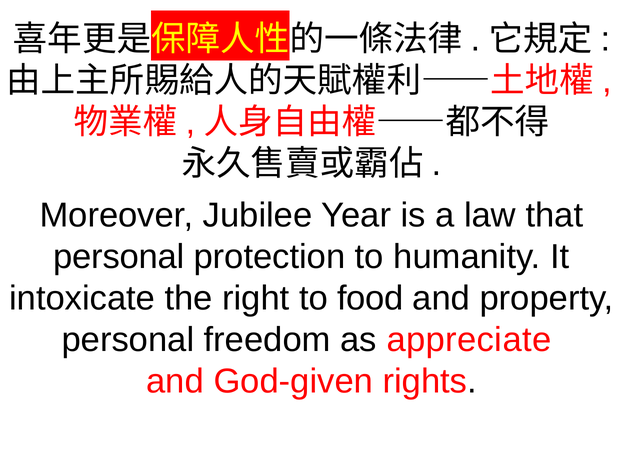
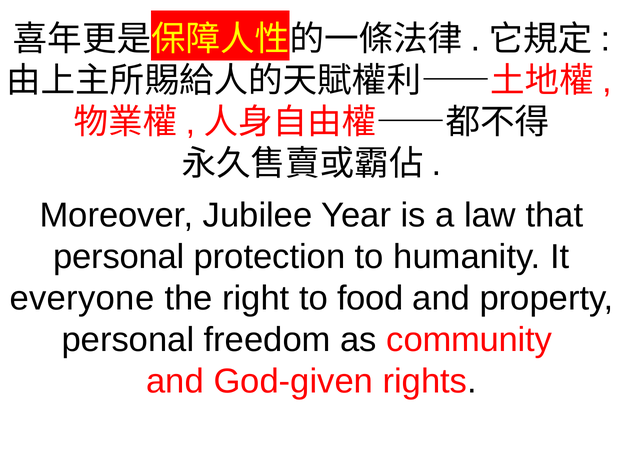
intoxicate: intoxicate -> everyone (82, 299)
appreciate: appreciate -> community (469, 340)
